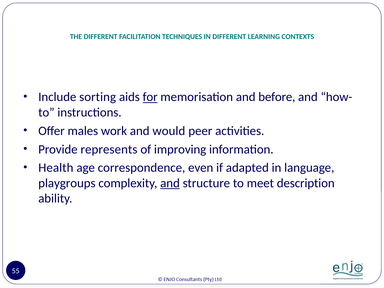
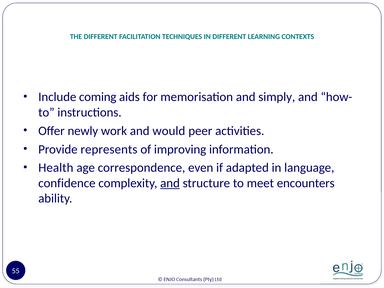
sorting: sorting -> coming (98, 97)
for underline: present -> none (150, 97)
before: before -> simply (277, 97)
males: males -> newly (83, 131)
playgroups: playgroups -> confidence (67, 183)
description: description -> encounters (306, 183)
